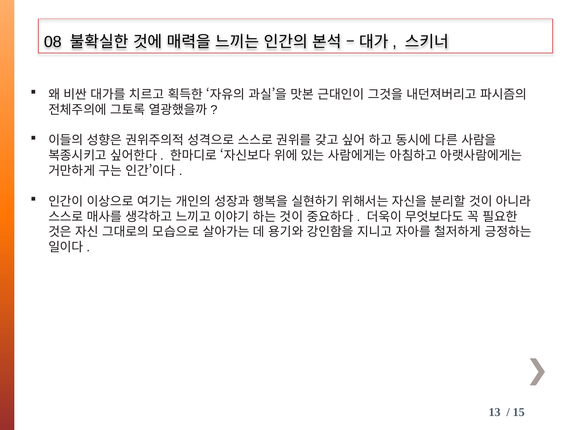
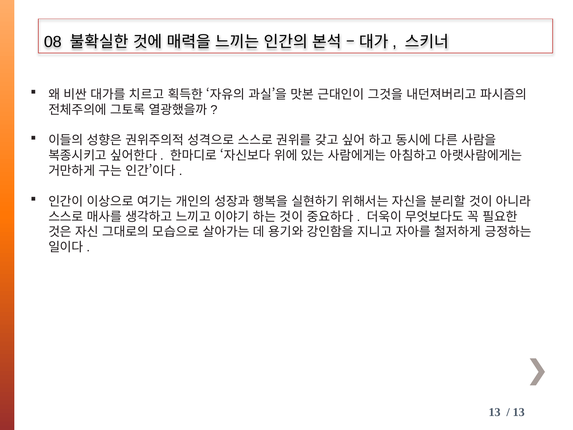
15: 15 -> 13 (519, 412)
